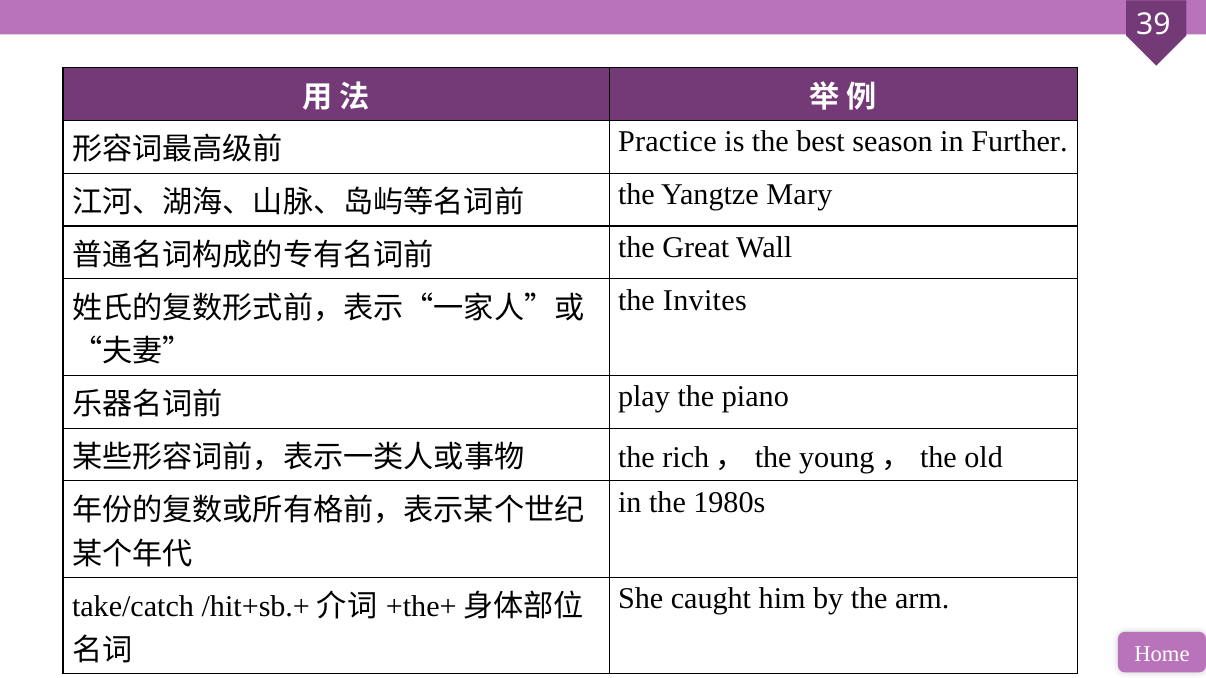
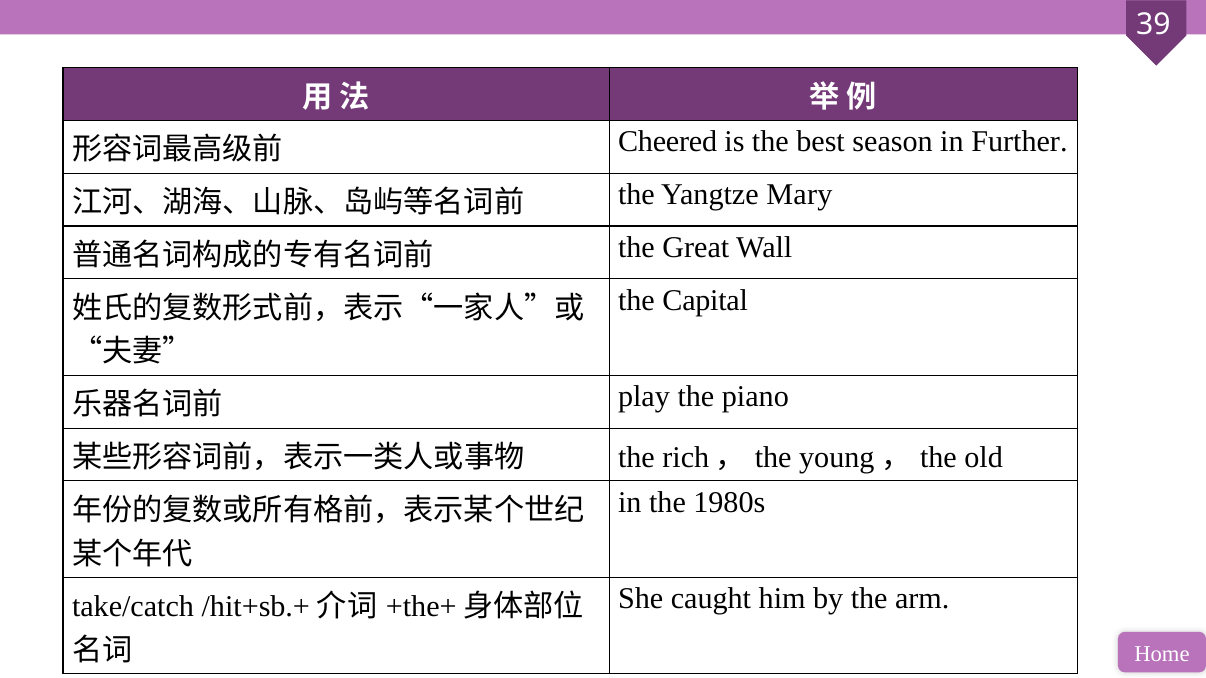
Practice: Practice -> Cheered (668, 142)
Invites: Invites -> Capital (705, 300)
